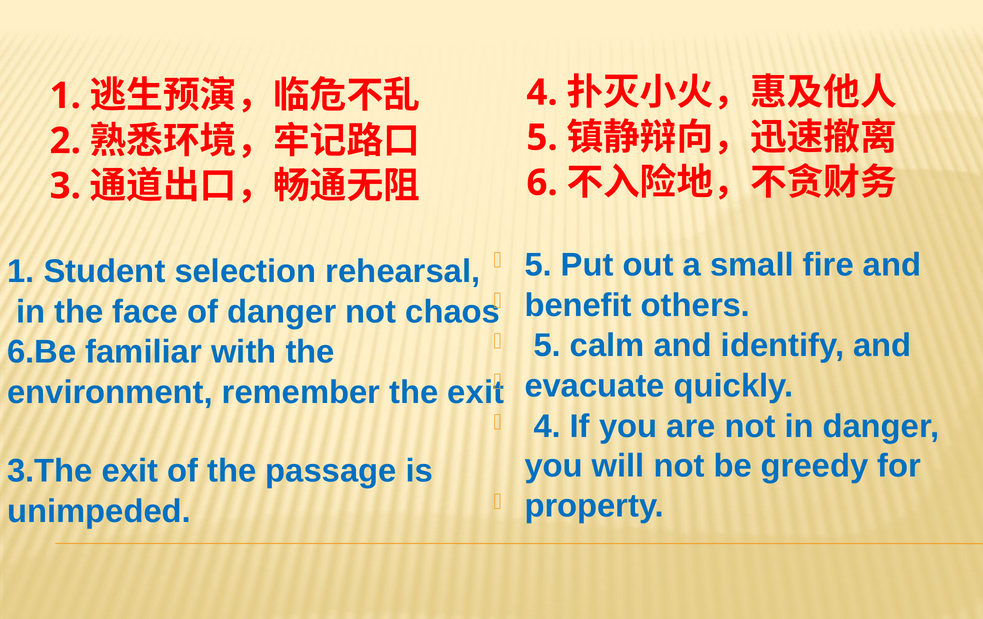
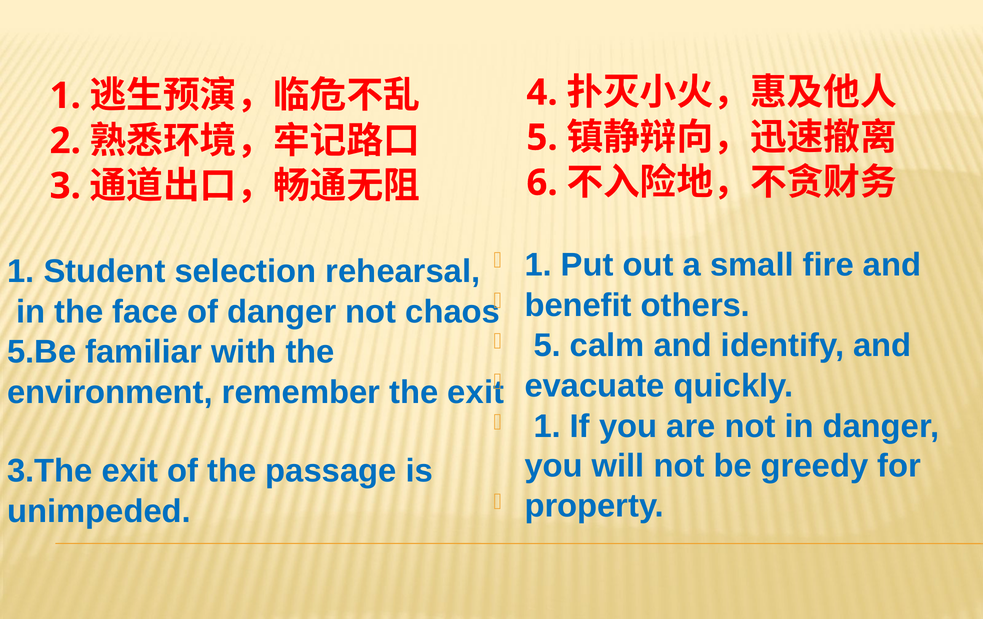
5: 5 -> 1 (538, 265)
6.Be: 6.Be -> 5.Be (42, 352)
4: 4 -> 1 (547, 427)
